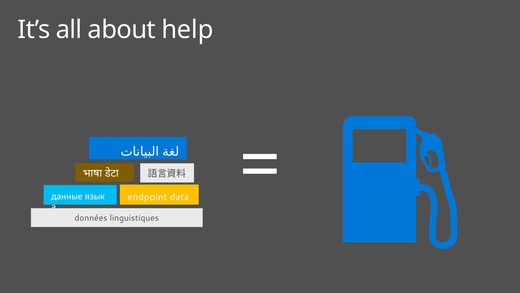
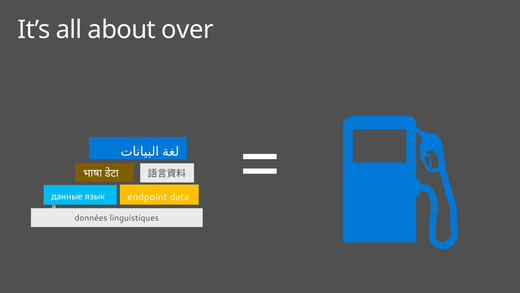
help: help -> over (187, 30)
